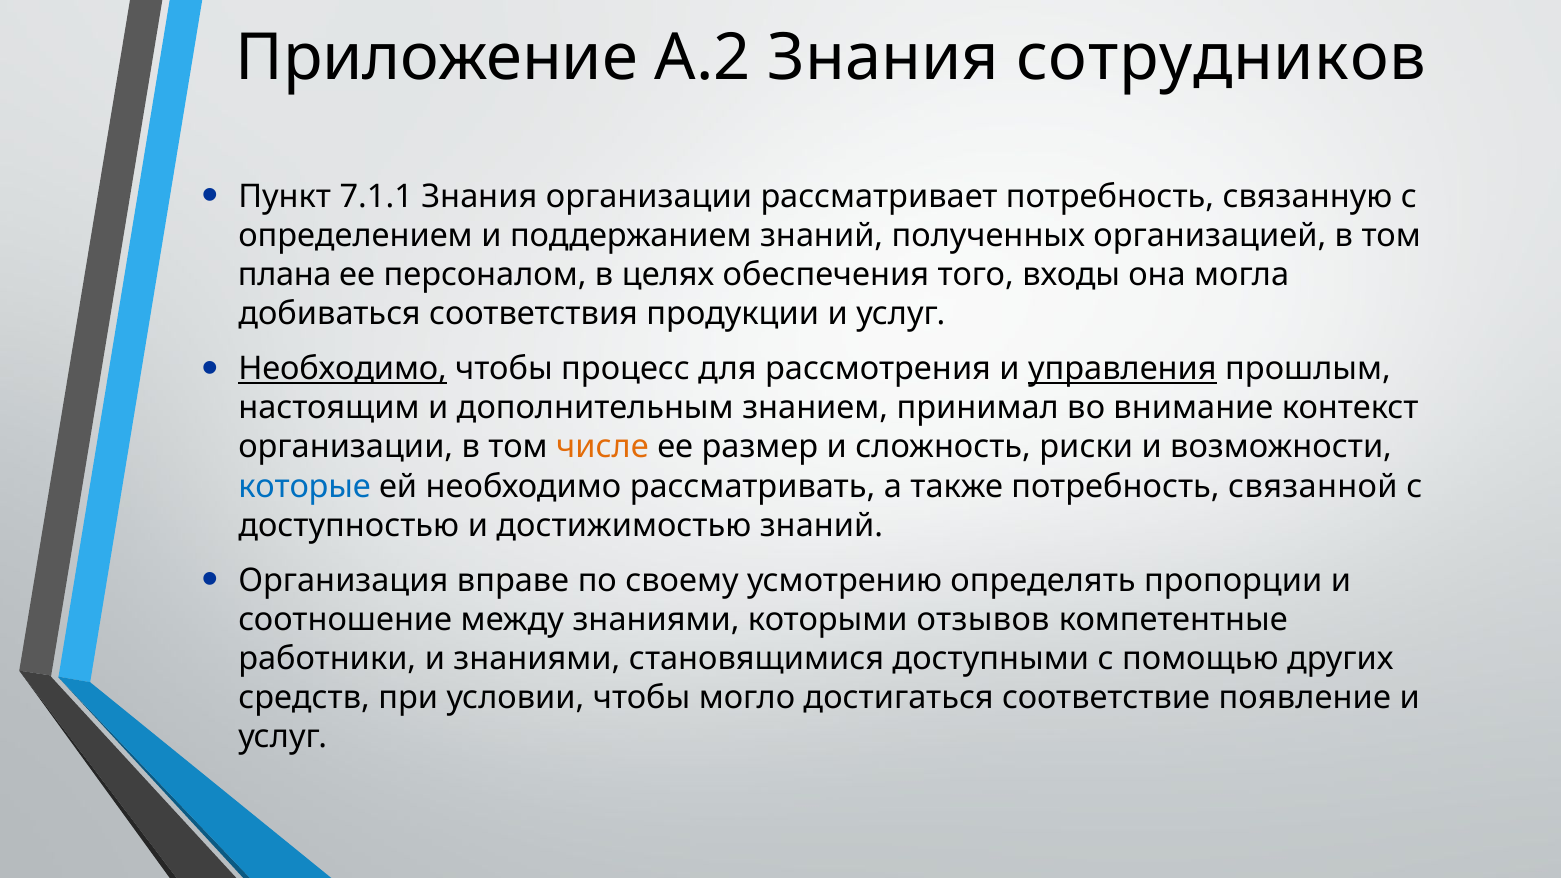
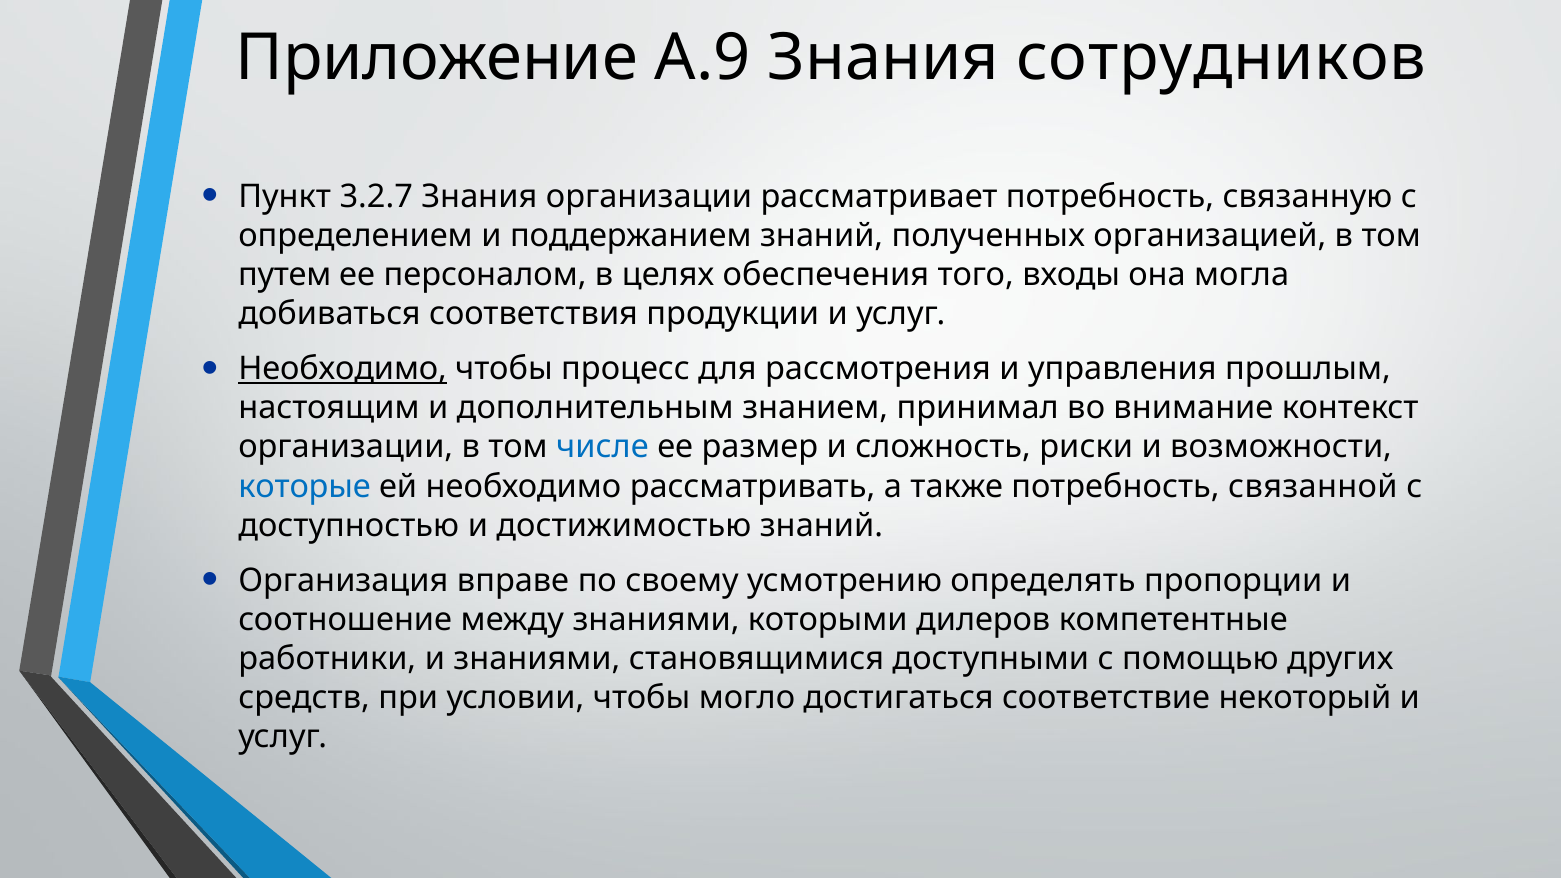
А.2: А.2 -> А.9 (703, 58)
7.1.1: 7.1.1 -> 3.2.7 (376, 196)
плана: плана -> путем (285, 275)
управления underline: present -> none (1122, 369)
числе colour: orange -> blue (602, 447)
отзывов: отзывов -> дилеров (983, 620)
появление: появление -> некоторый (1305, 698)
